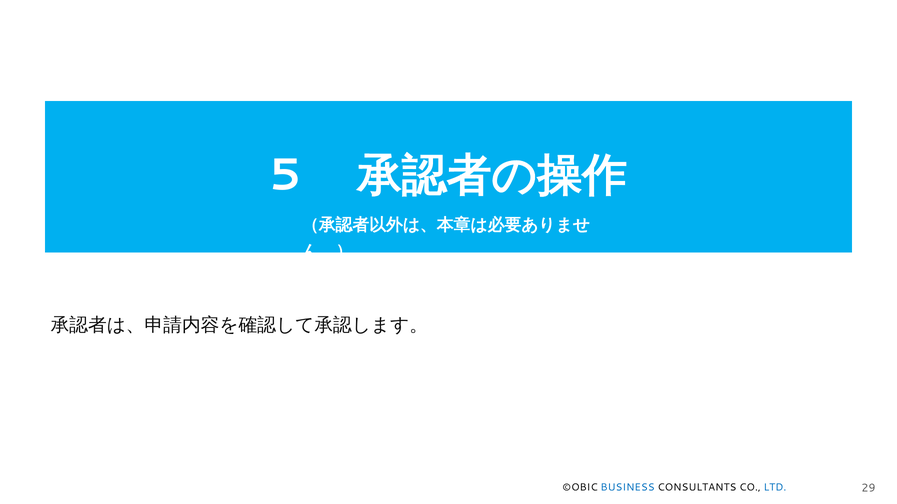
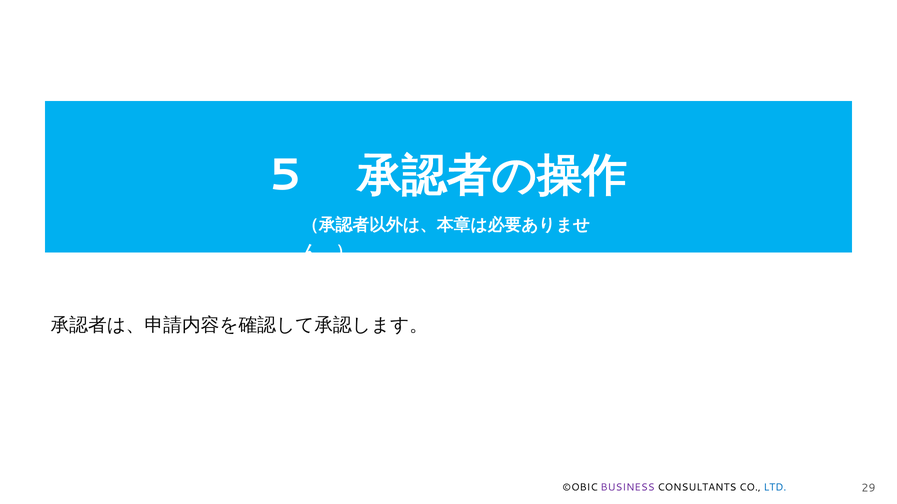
BUSINESS colour: blue -> purple (628, 488)
